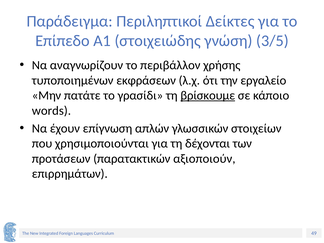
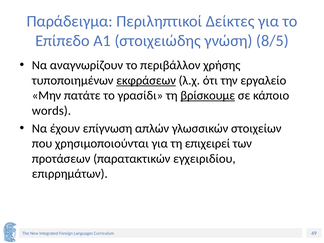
3/5: 3/5 -> 8/5 (272, 41)
εκφράσεων underline: none -> present (146, 80)
δέχονται: δέχονται -> επιχειρεί (208, 144)
αξιοποιούν: αξιοποιούν -> εγχειριδίου (204, 159)
